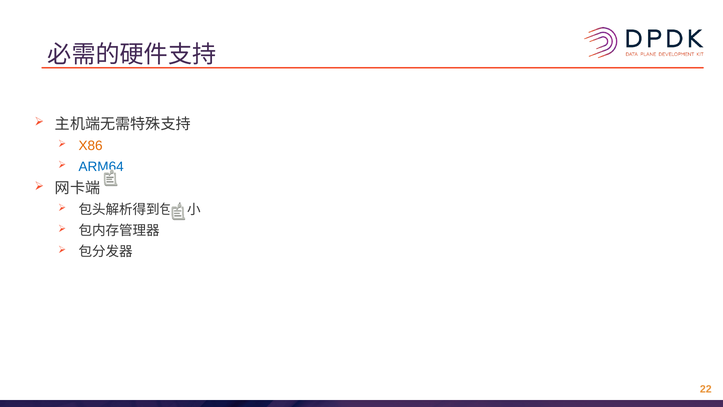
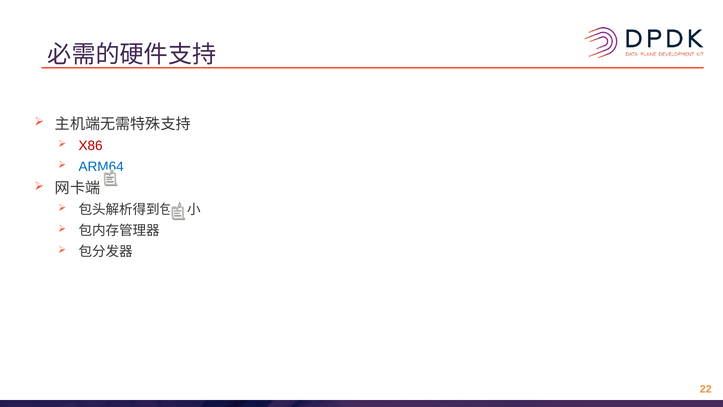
X86 colour: orange -> red (91, 146)
